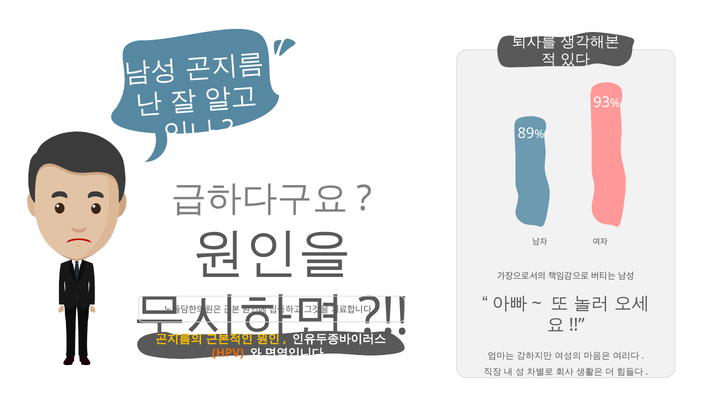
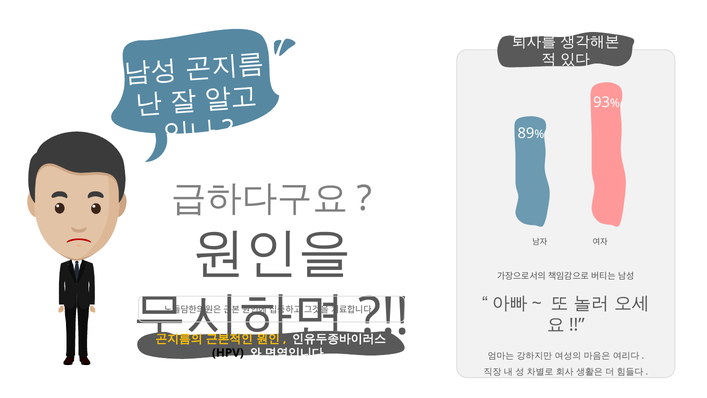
HPV colour: orange -> black (228, 353)
